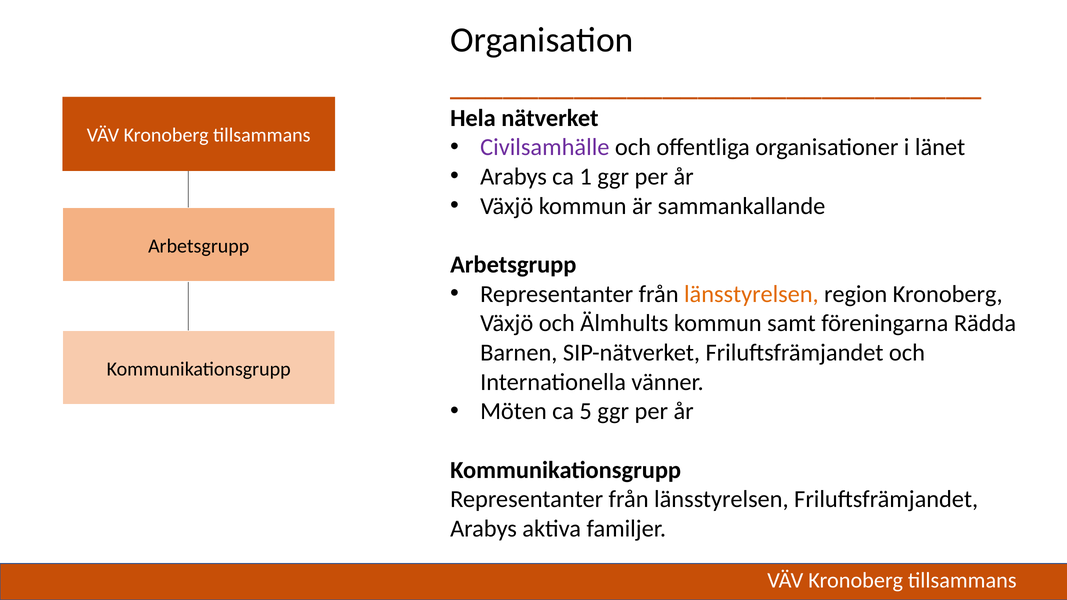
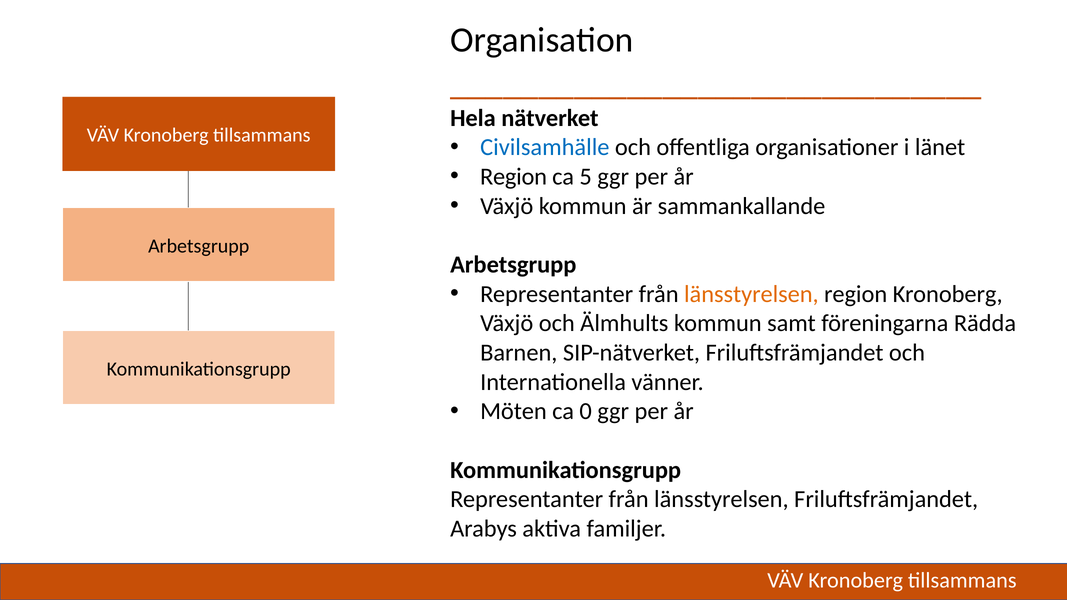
Civilsamhälle colour: purple -> blue (545, 147)
Arabys: Arabys -> Region (514, 177)
1: 1 -> 5 (586, 177)
5: 5 -> 0 (586, 411)
